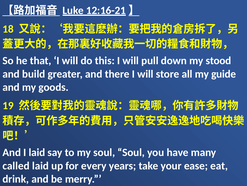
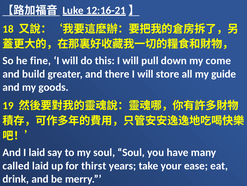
that: that -> fine (41, 60)
stood: stood -> come (218, 60)
every: every -> thirst (94, 165)
